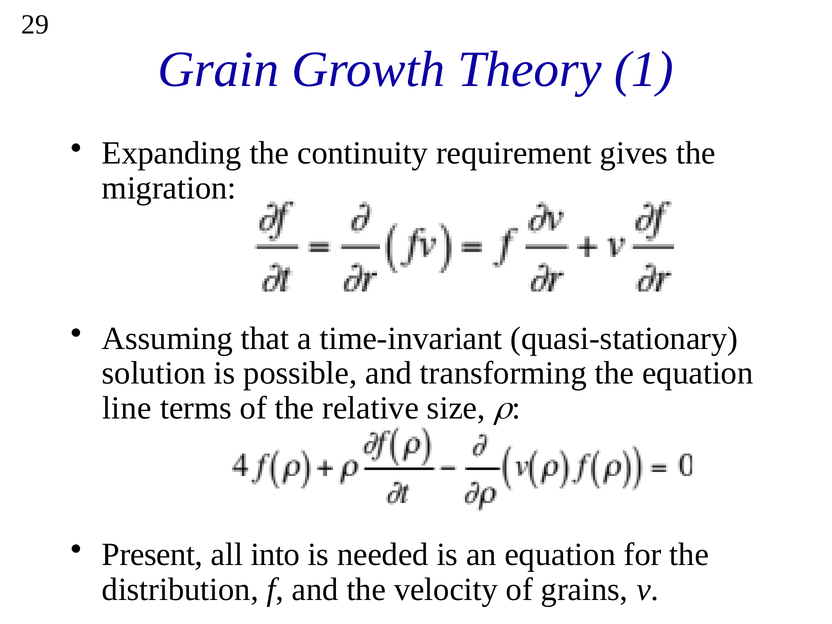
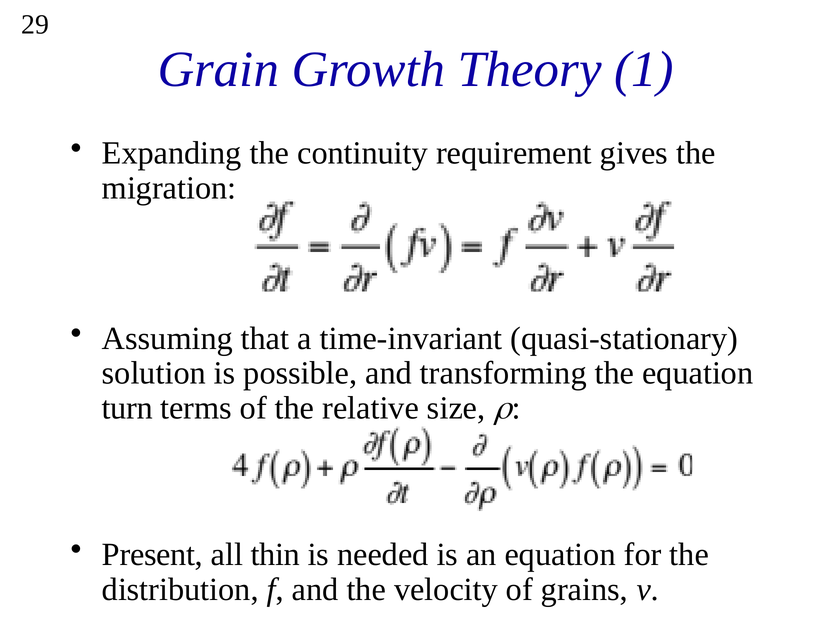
line: line -> turn (127, 408)
into: into -> thin (275, 555)
